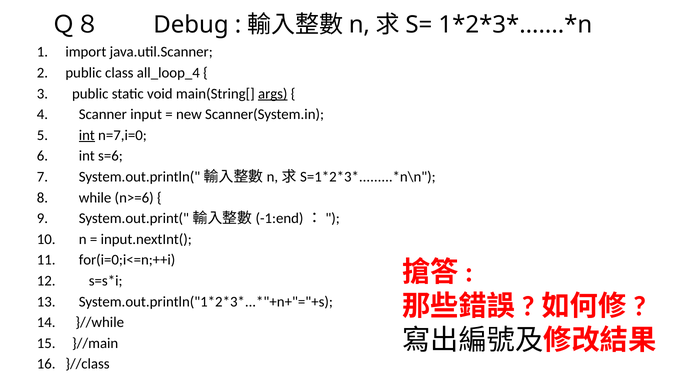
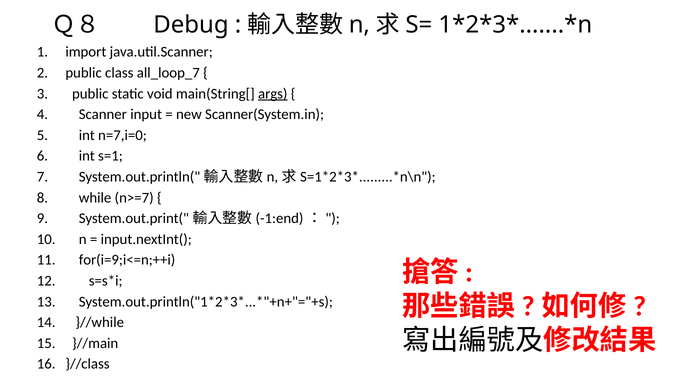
all_loop_4: all_loop_4 -> all_loop_7 (168, 73)
int underline: present -> none (87, 135)
s=6: s=6 -> s=1 (110, 156)
n>=6: n>=6 -> n>=7 (134, 197)
for(i=0;i<=n;++i: for(i=0;i<=n;++i -> for(i=9;i<=n;++i (127, 260)
